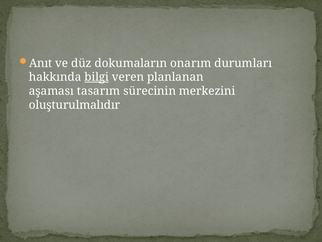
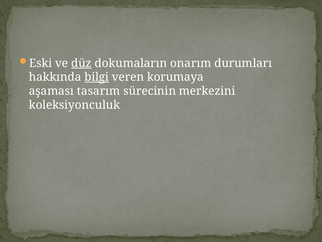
Anıt: Anıt -> Eski (41, 63)
düz underline: none -> present (81, 63)
planlanan: planlanan -> korumaya (175, 77)
oluşturulmalıdır: oluşturulmalıdır -> koleksiyonculuk (75, 105)
